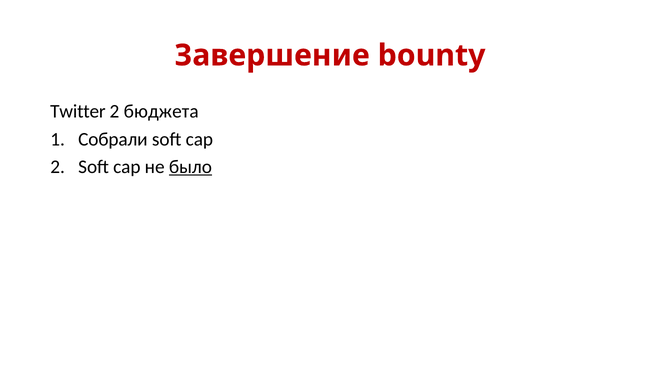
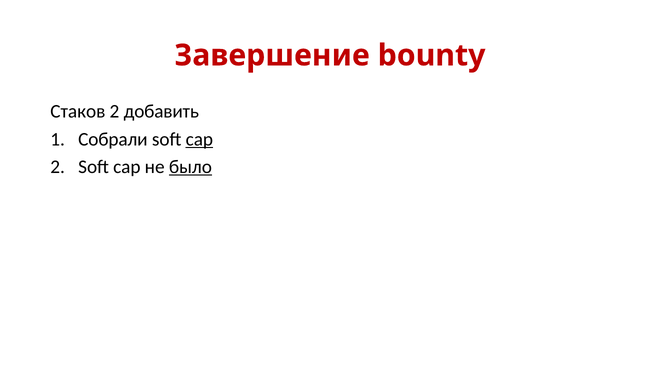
Twitter: Twitter -> Стаков (78, 112)
бюджета: бюджета -> добавить (161, 112)
cap underline: none -> present (199, 139)
